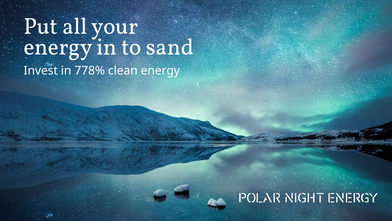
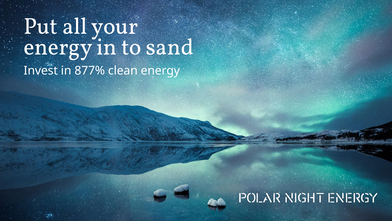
778%: 778% -> 877% (90, 71)
